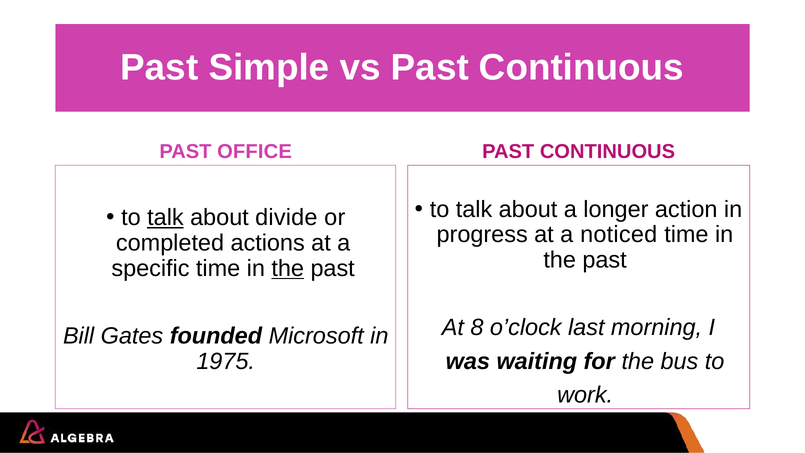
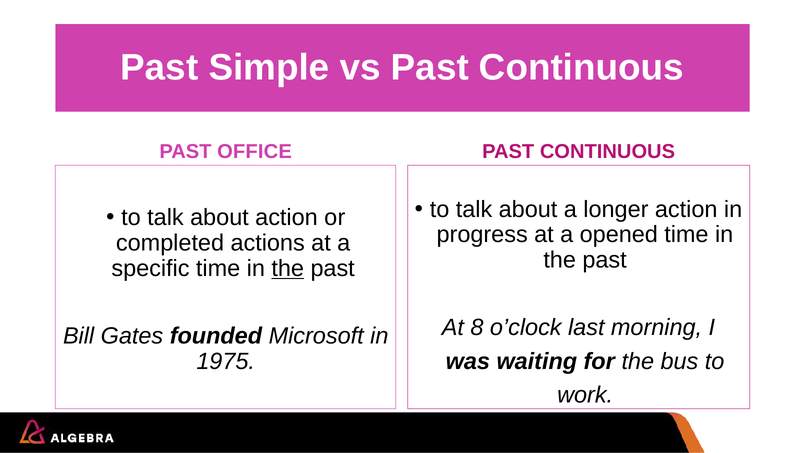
talk underline: present -> none (165, 218)
about divide: divide -> action (287, 218)
noticed: noticed -> opened (619, 235)
